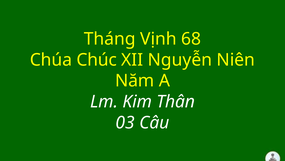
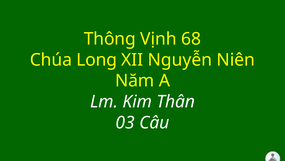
Tháng: Tháng -> Thông (110, 39)
Chúc: Chúc -> Long (97, 60)
